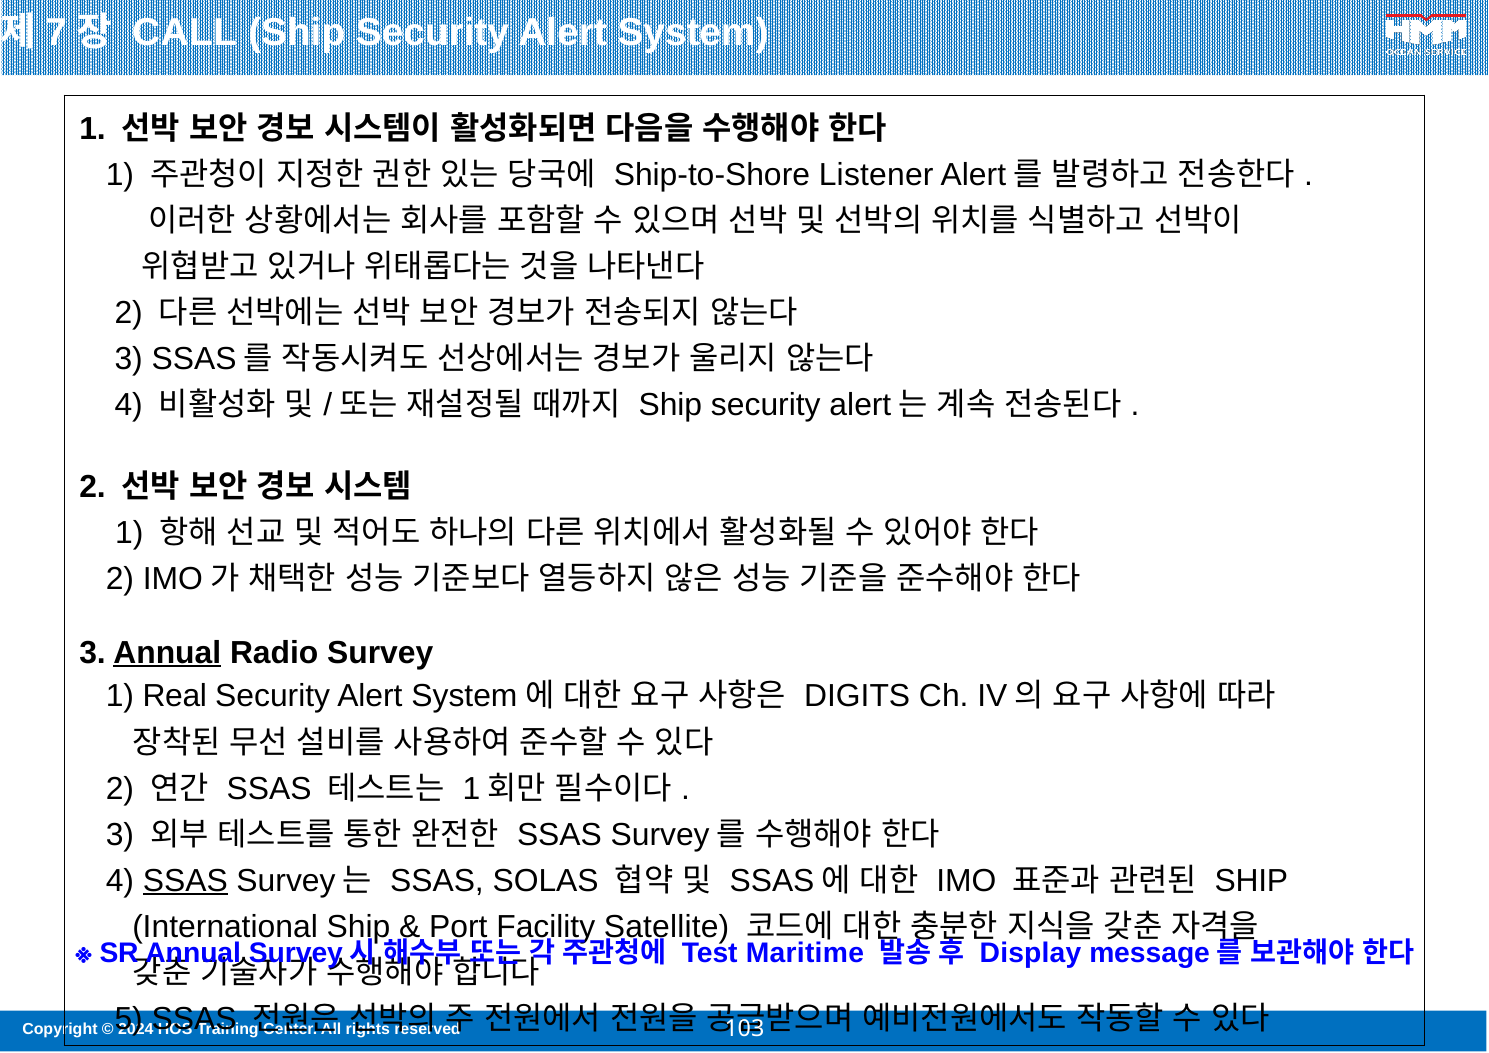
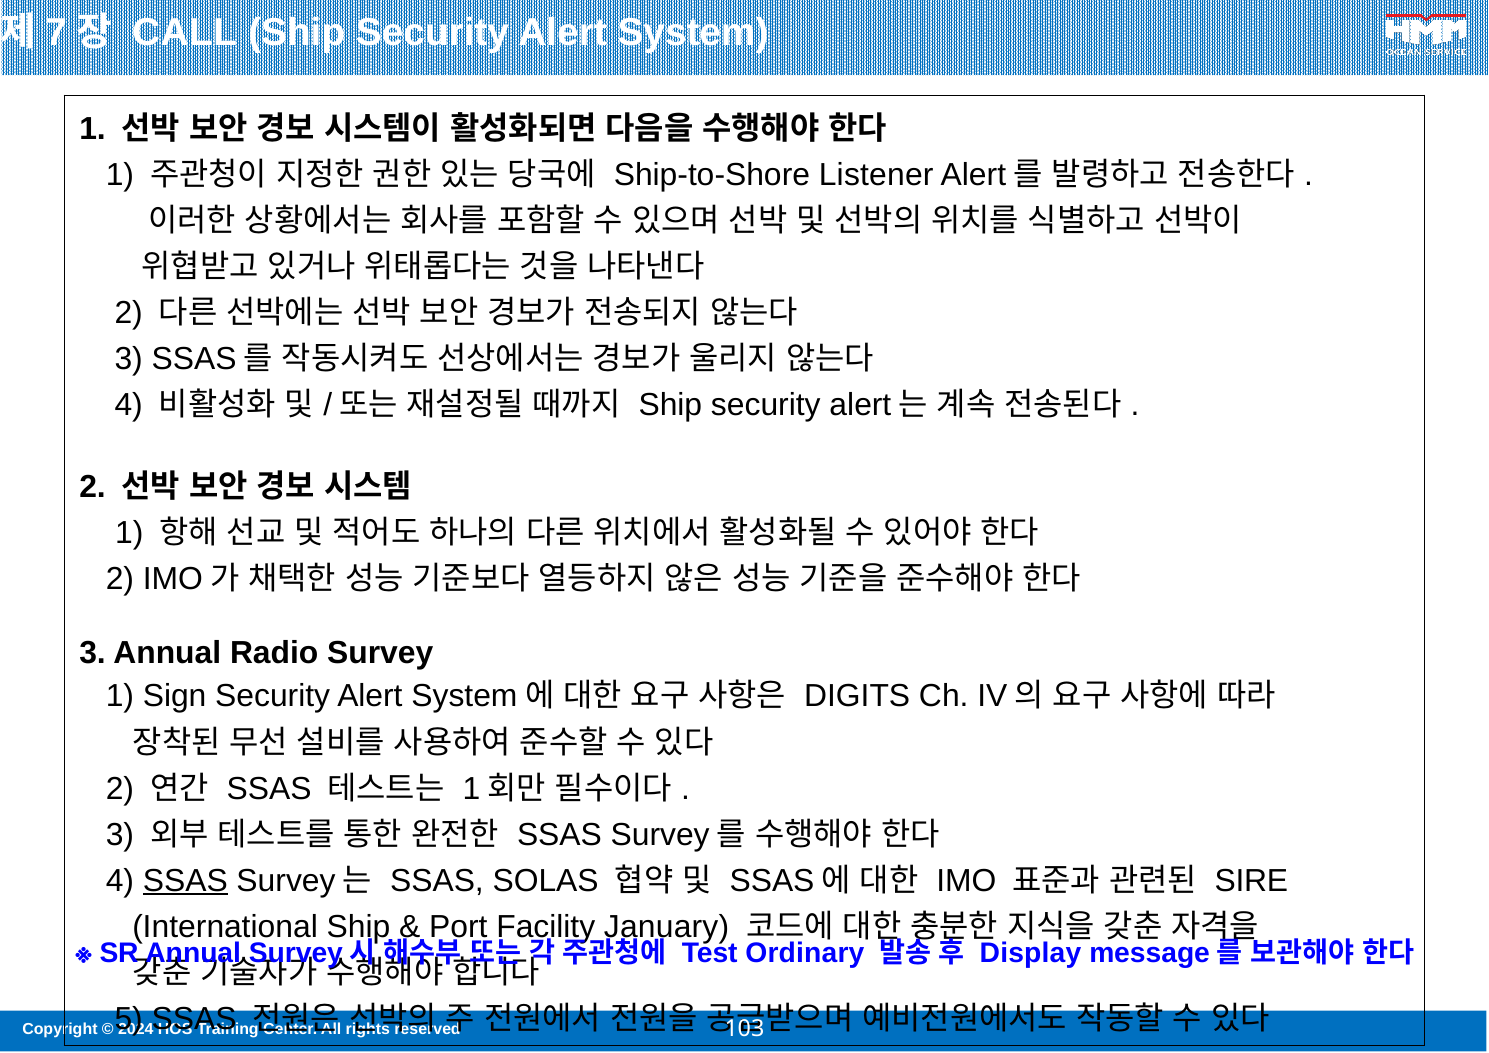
Annual underline: present -> none (167, 653)
Real: Real -> Sign (175, 696)
SHIP: SHIP -> SIRE (1251, 881)
Satellite: Satellite -> January (667, 927)
Maritime: Maritime -> Ordinary (805, 953)
